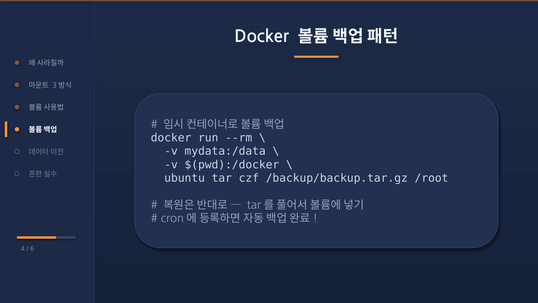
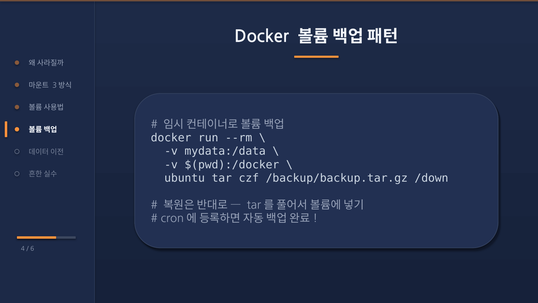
/root: /root -> /down (431, 178)
